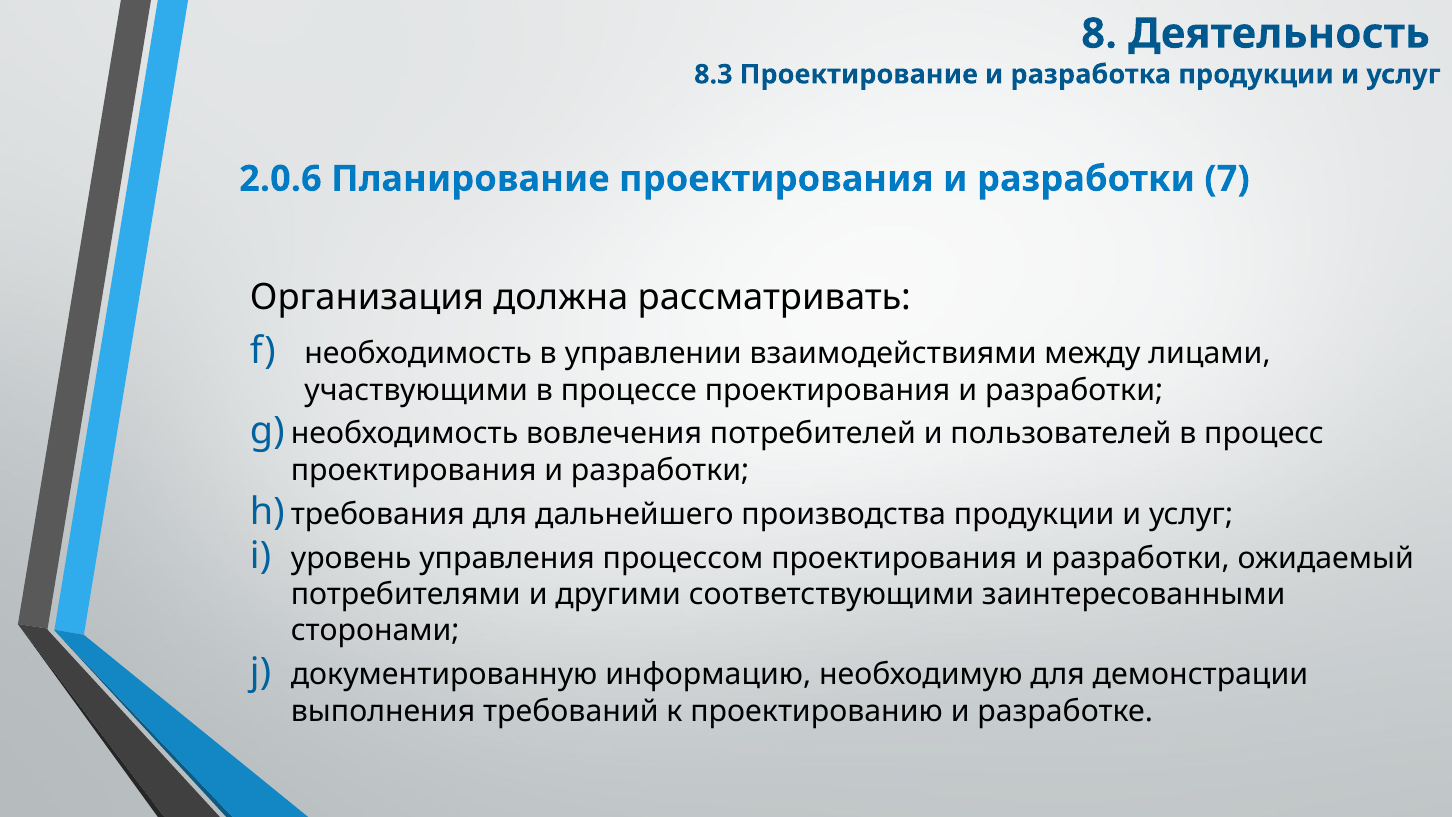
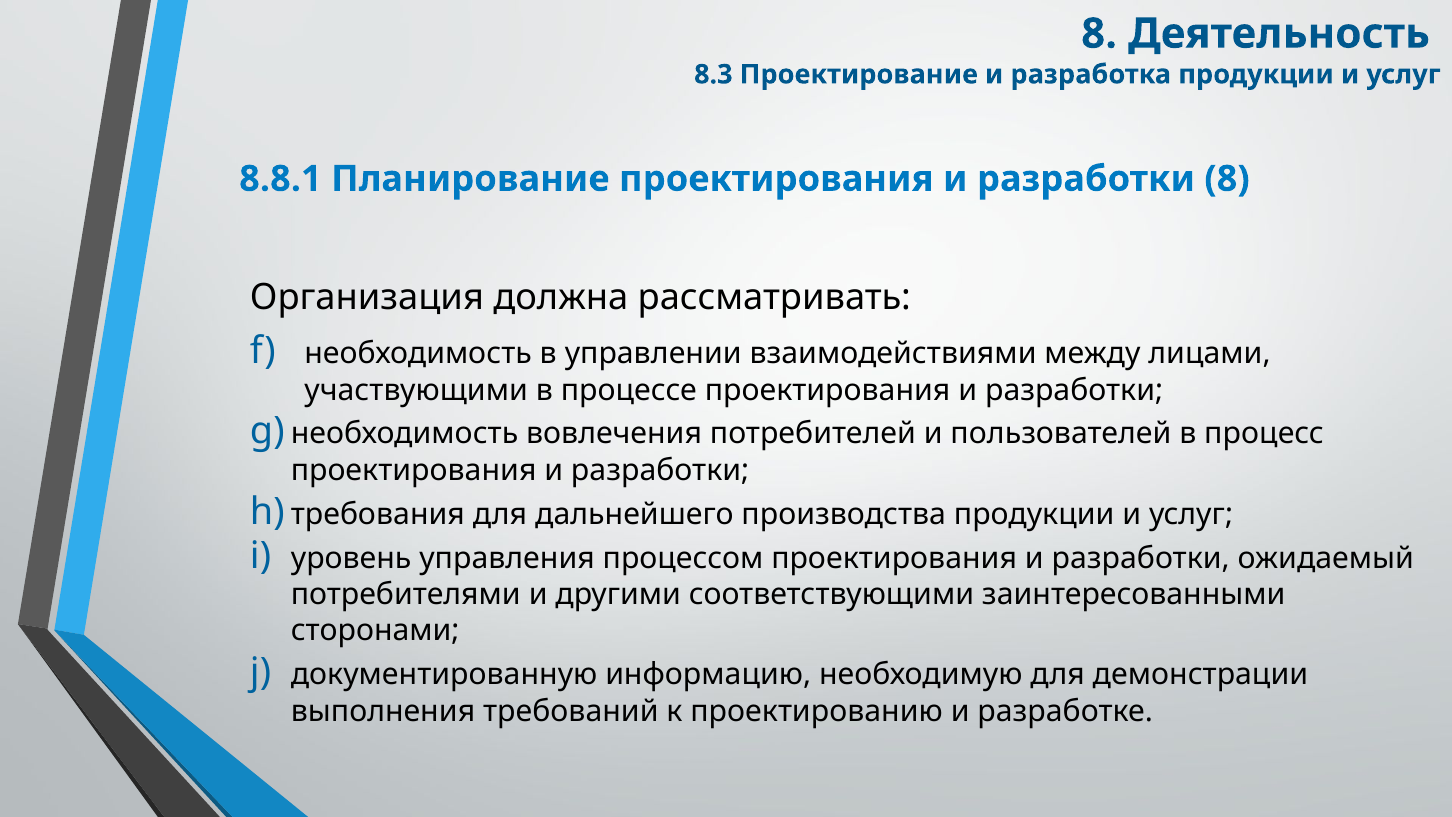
2.0.6: 2.0.6 -> 8.8.1 (280, 179)
разработки 7: 7 -> 8 (1227, 179)
